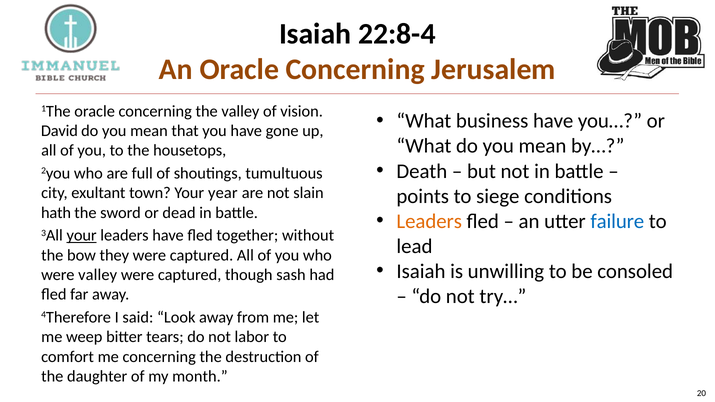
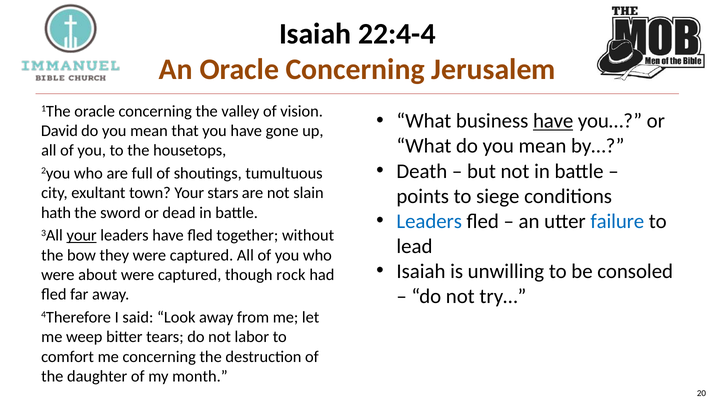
22:8-4: 22:8-4 -> 22:4-4 (397, 34)
have underline: none -> present (553, 121)
year: year -> stars (223, 193)
Leaders colour: orange -> blue (429, 221)
were valley: valley -> about (98, 275)
sash: sash -> rock (291, 275)
